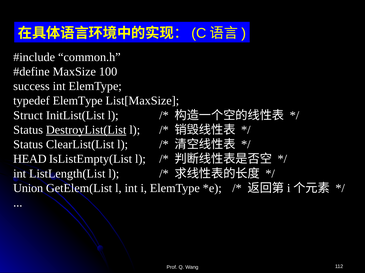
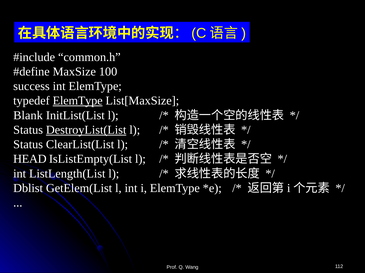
ElemType underline: none -> present (78, 101)
Struct: Struct -> Blank (28, 116)
Union: Union -> Dblist (28, 189)
